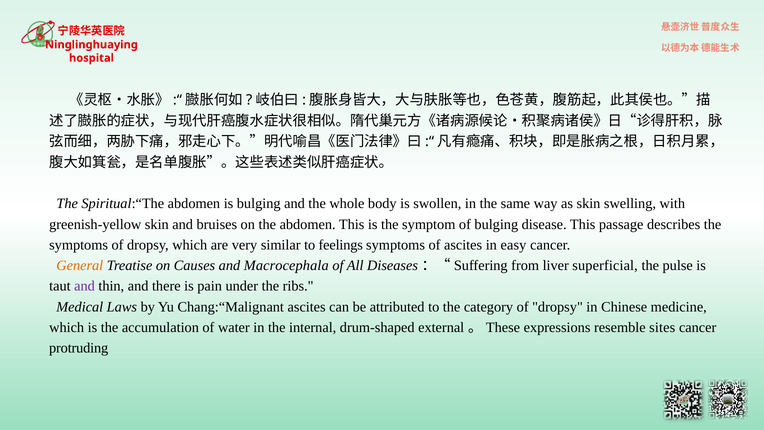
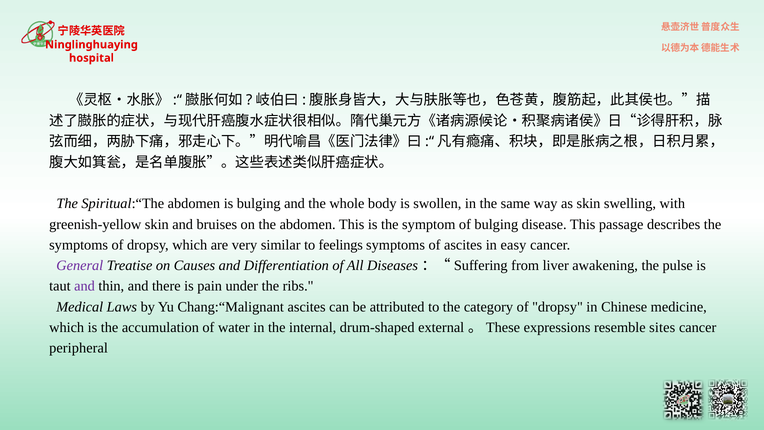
General colour: orange -> purple (80, 265)
Macrocephala: Macrocephala -> Differentiation (286, 265)
superficial: superficial -> awakening (605, 265)
protruding: protruding -> peripheral (79, 348)
